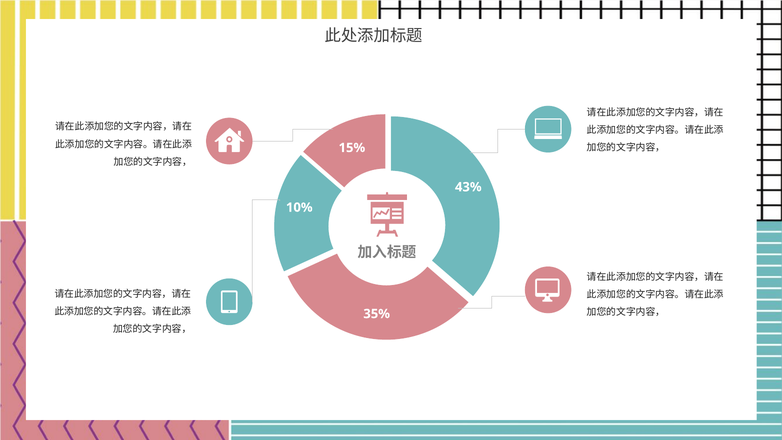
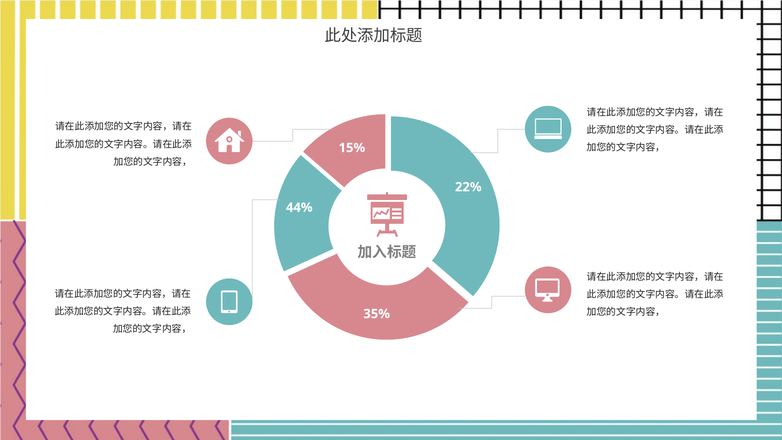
43%: 43% -> 22% (468, 187)
10%: 10% -> 44% (299, 207)
